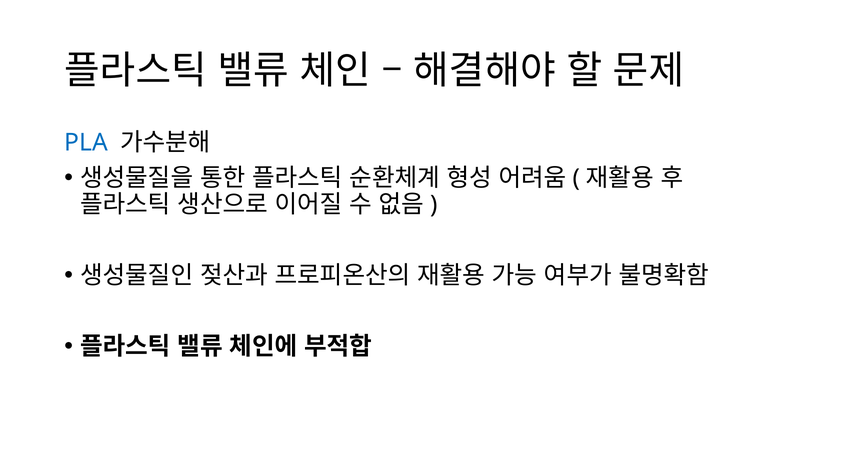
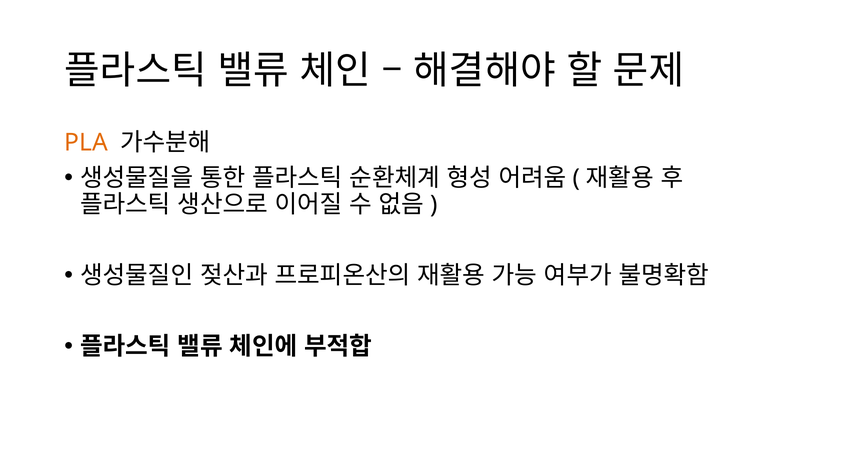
PLA colour: blue -> orange (86, 143)
